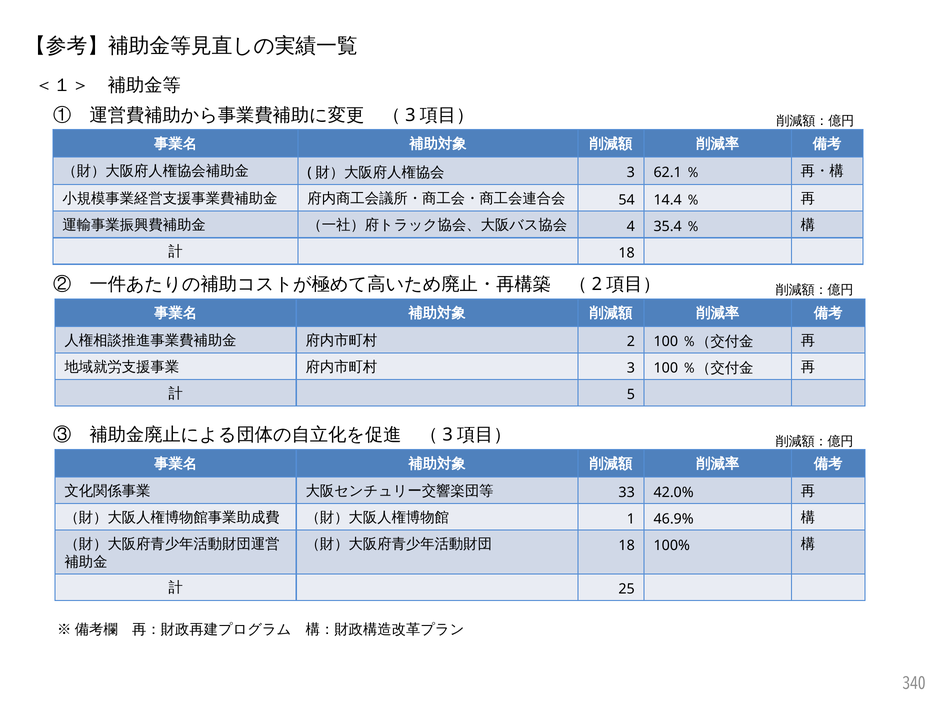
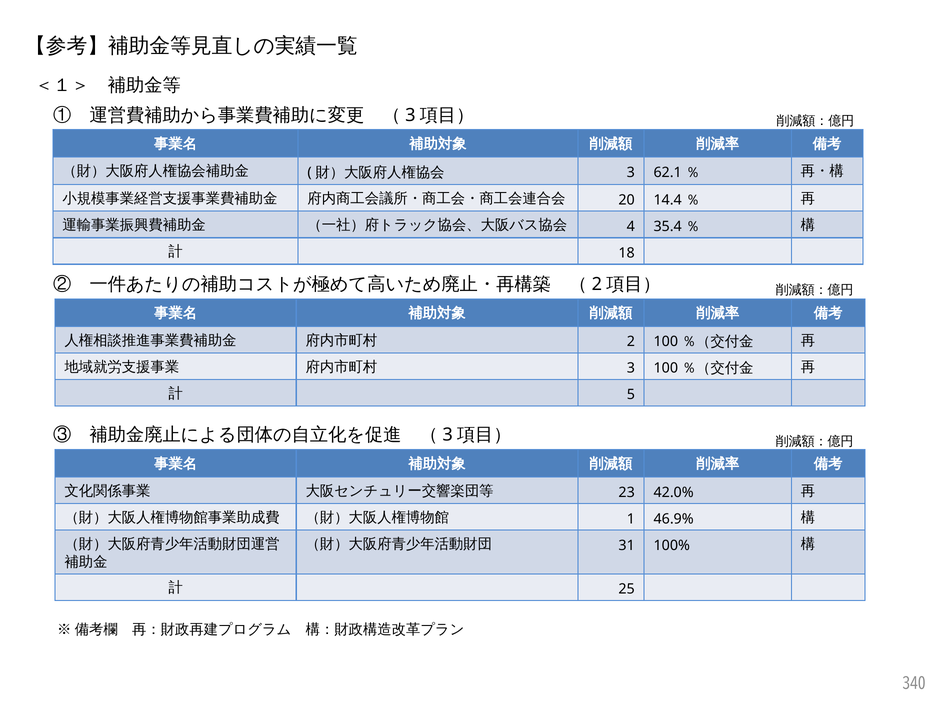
54: 54 -> 20 (627, 200)
33: 33 -> 23 (627, 493)
18: 18 -> 31 (627, 546)
